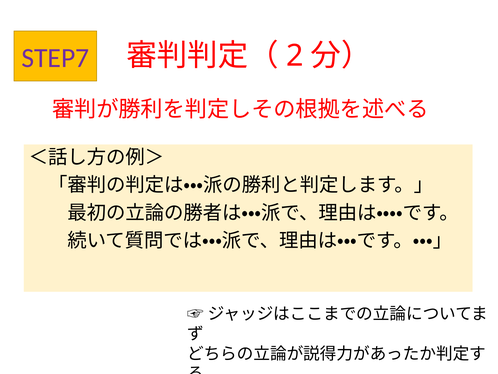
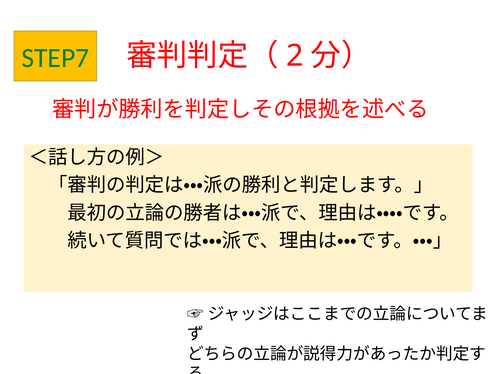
STEP7 colour: purple -> green (55, 58)
